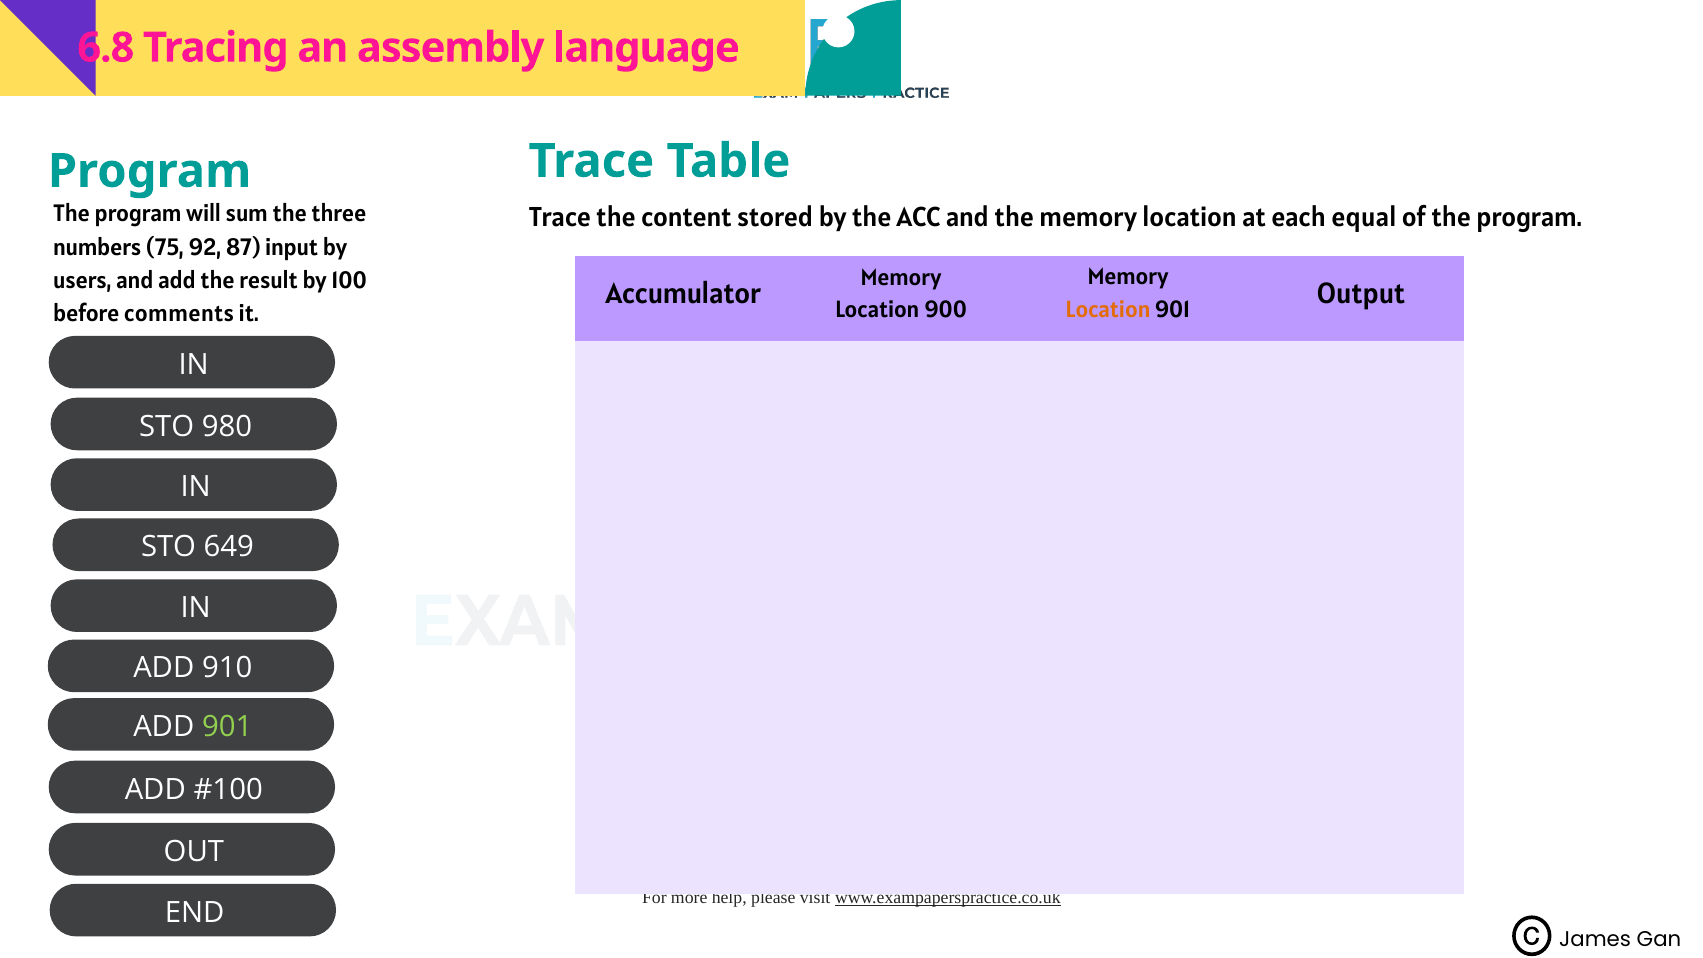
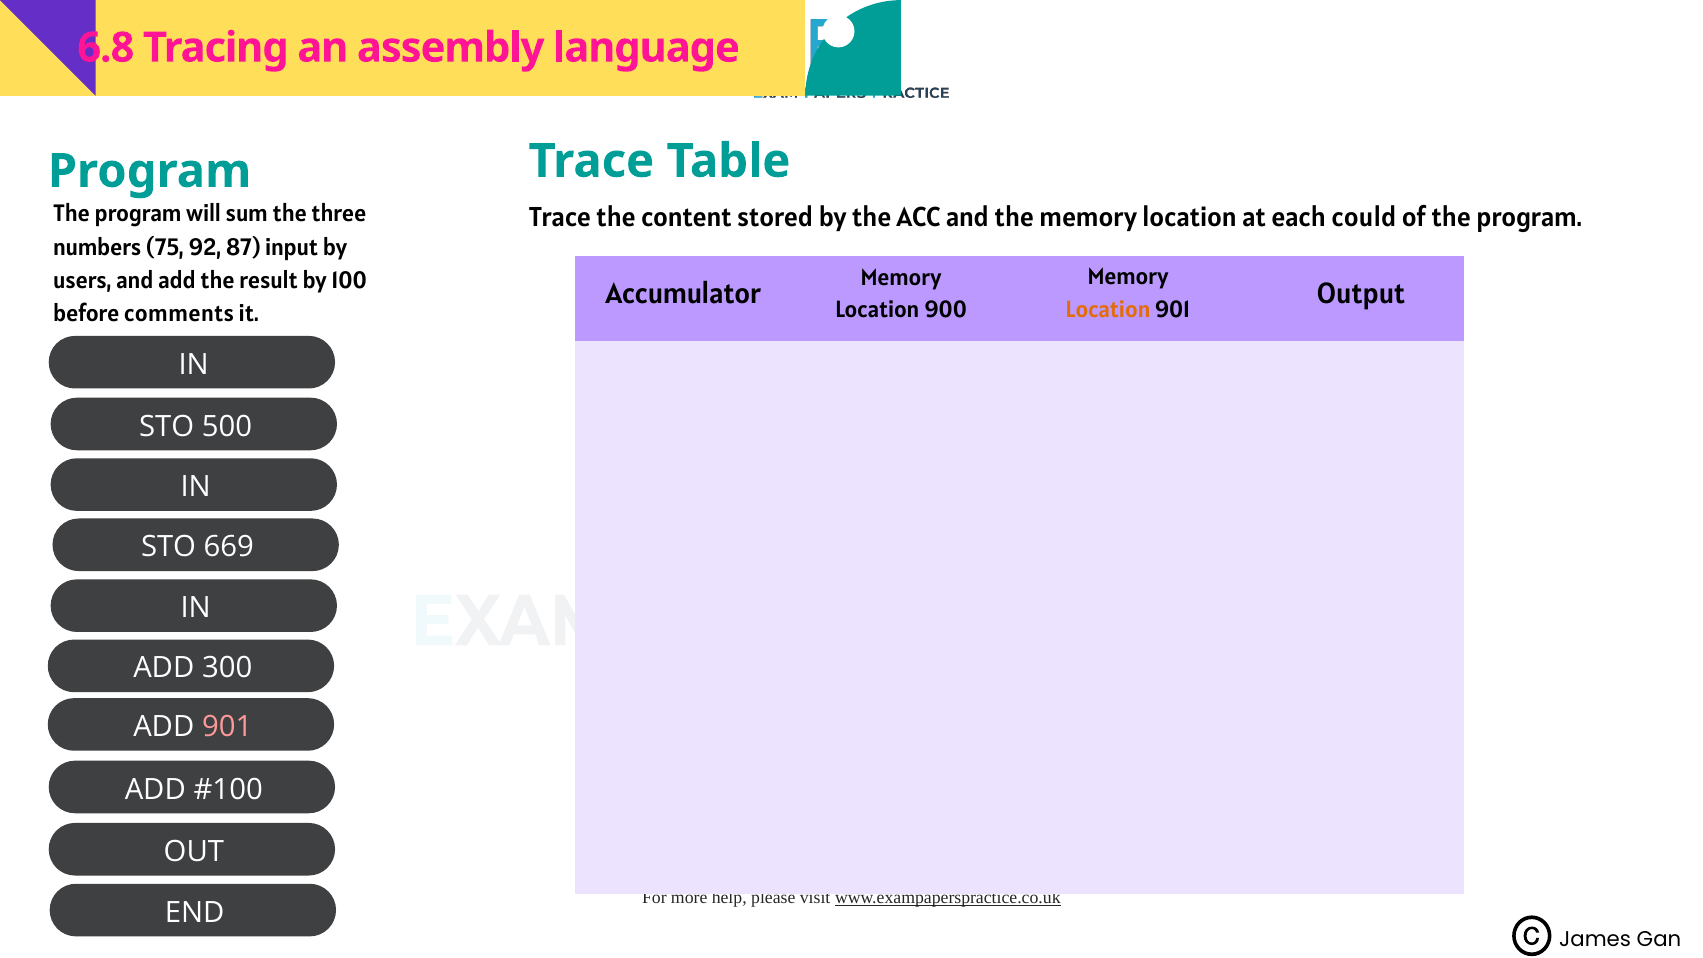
equal: equal -> could (1364, 217)
980: 980 -> 500 (227, 426)
649: 649 -> 669 (229, 547)
910: 910 -> 300 (227, 668)
901 colour: light green -> pink (227, 727)
